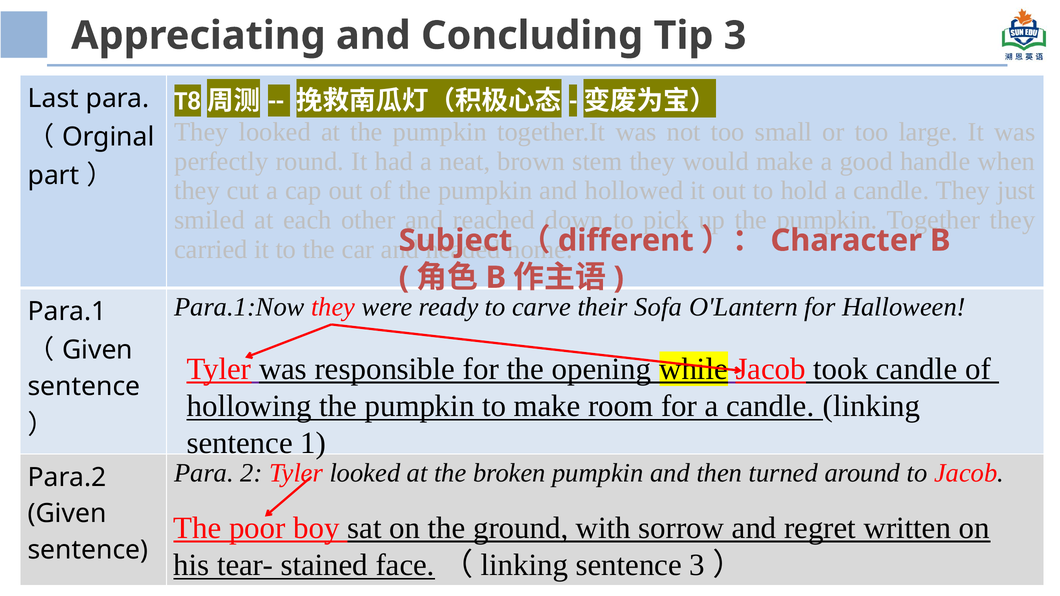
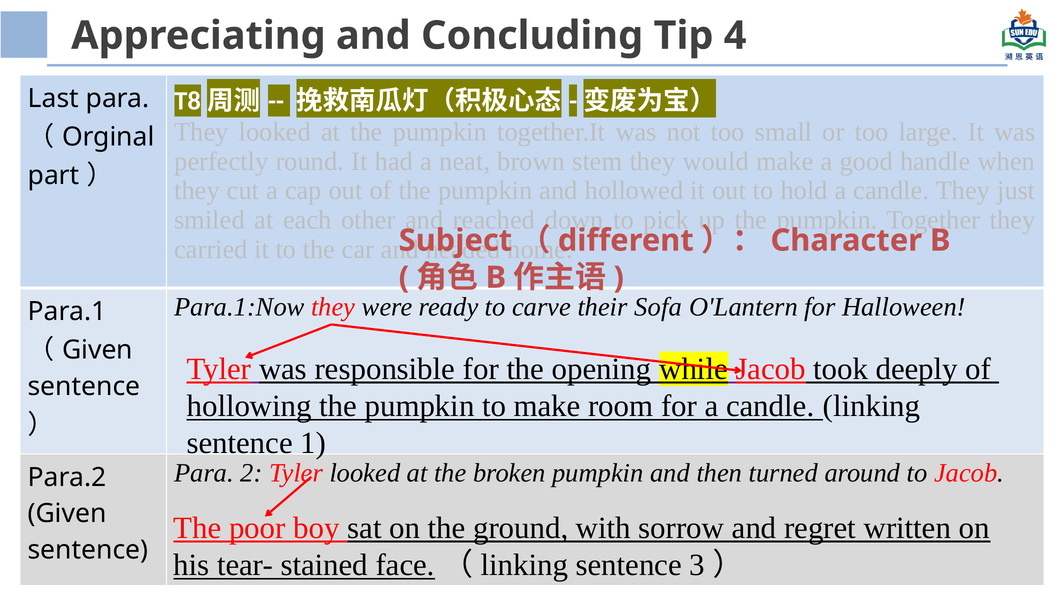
Tip 3: 3 -> 4 (735, 36)
took candle: candle -> deeply (917, 369)
